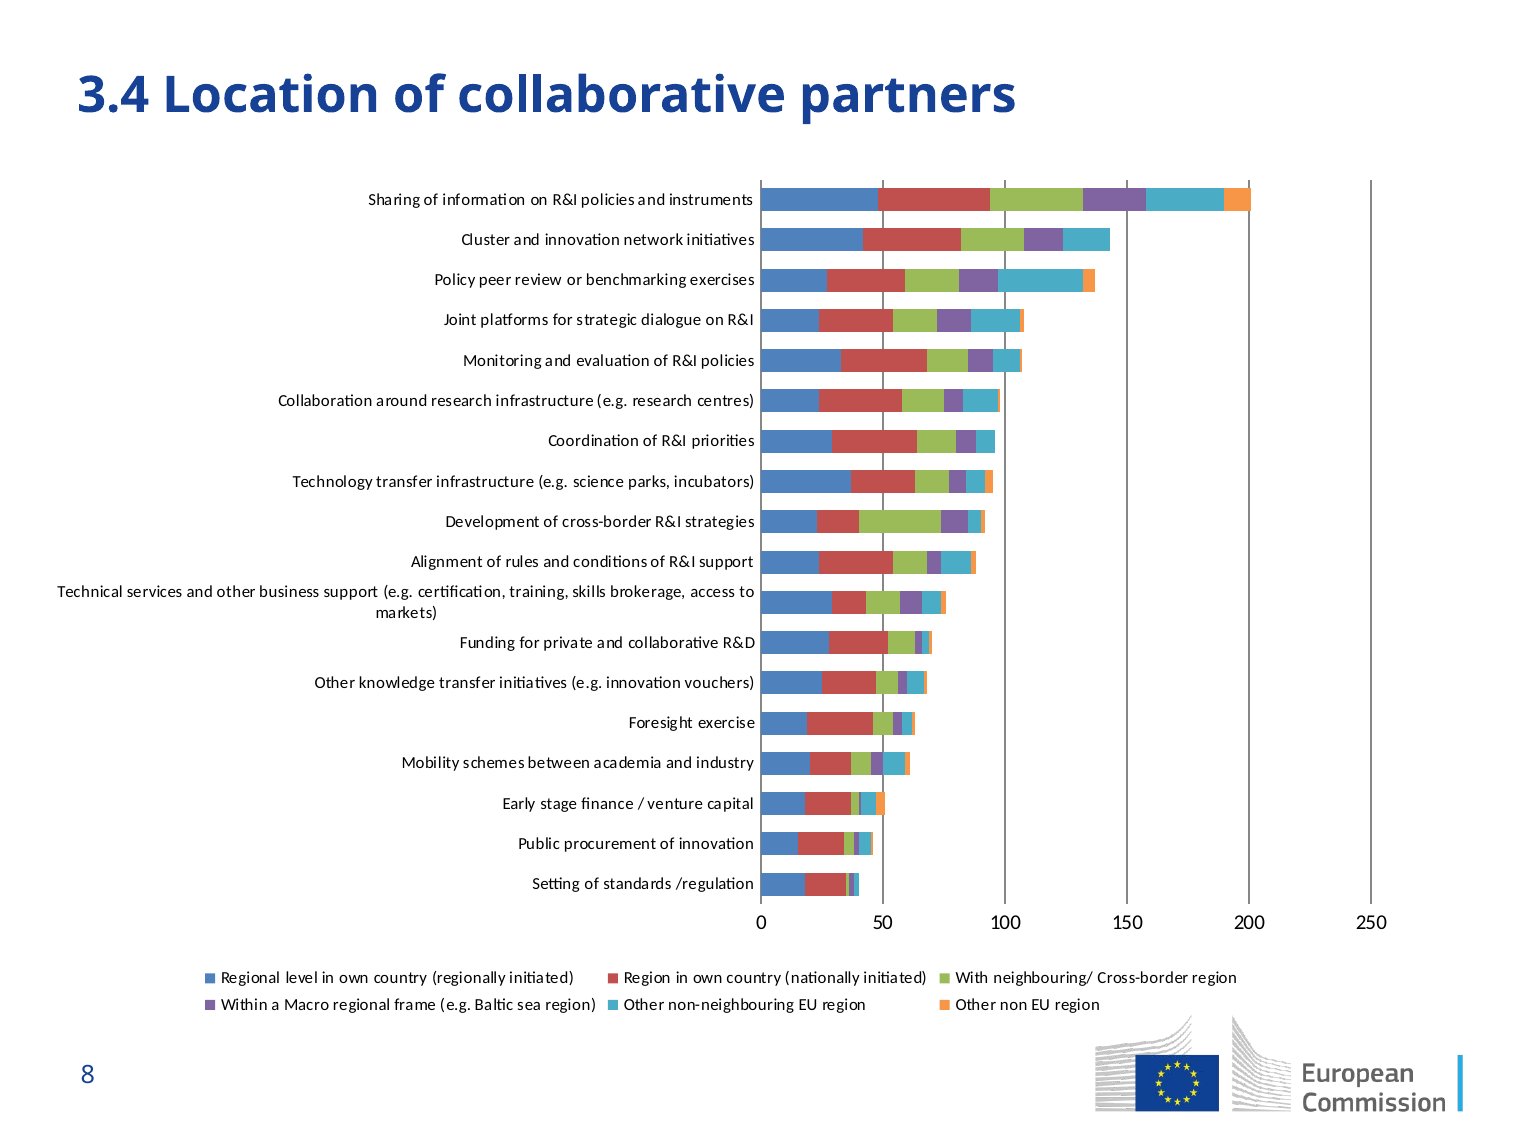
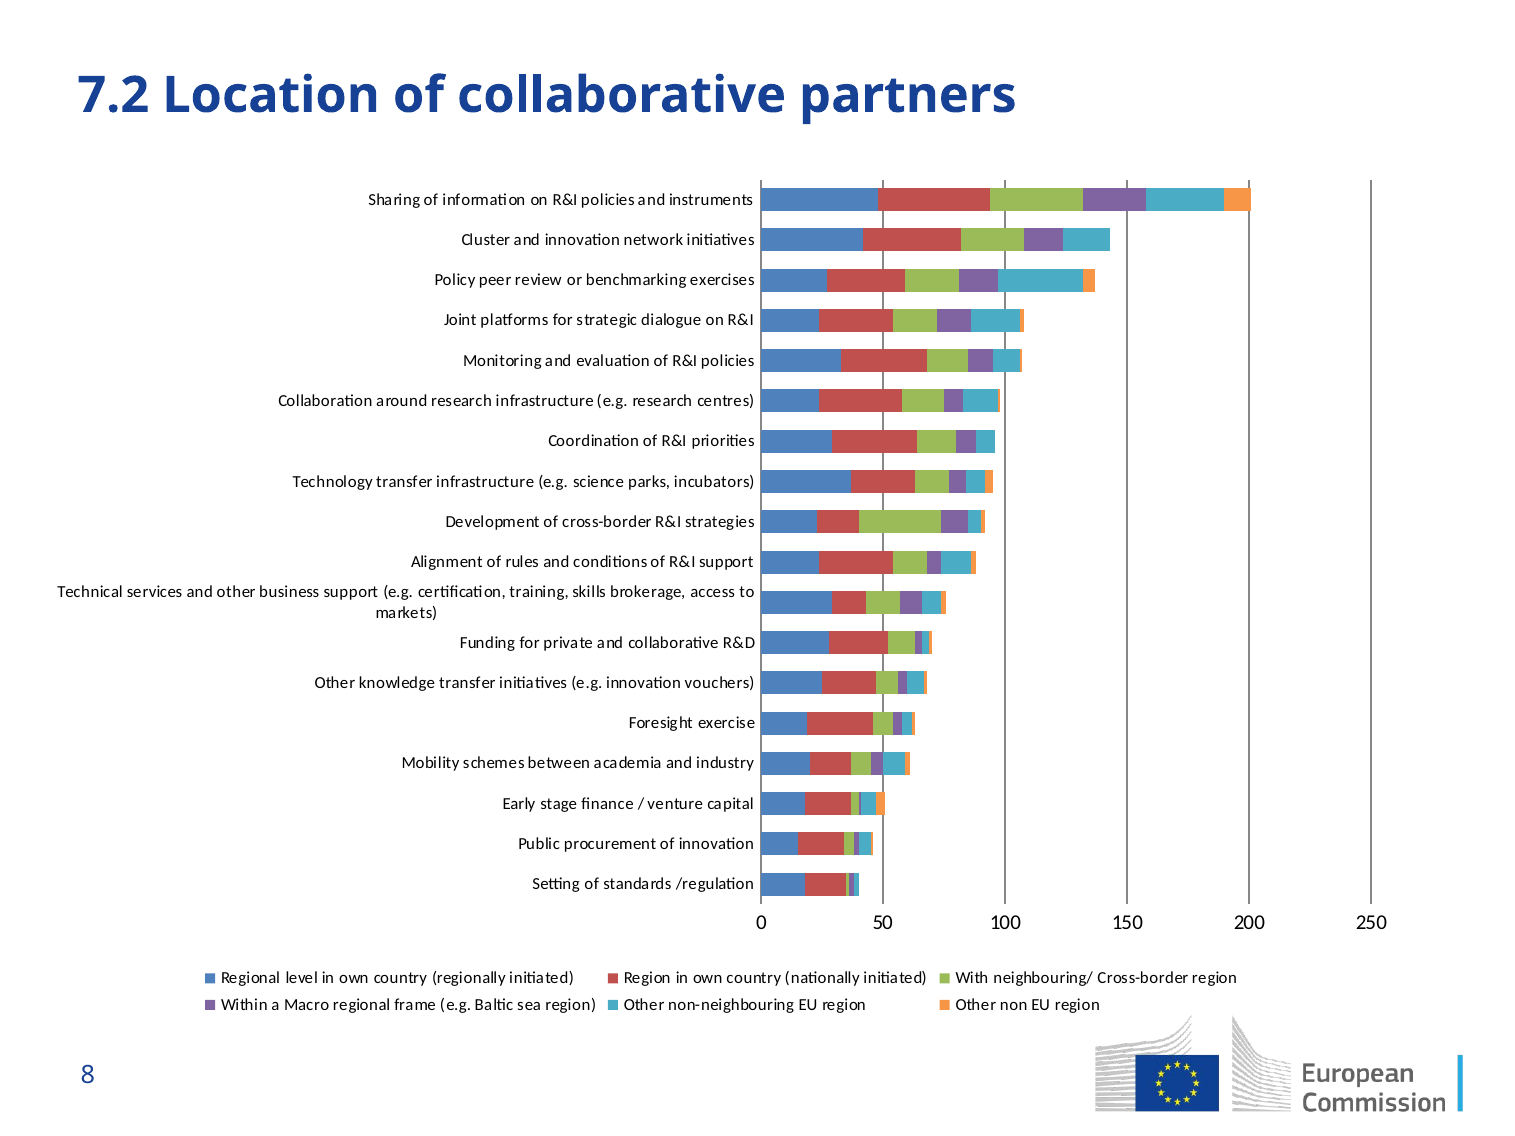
3.4: 3.4 -> 7.2 (113, 95)
